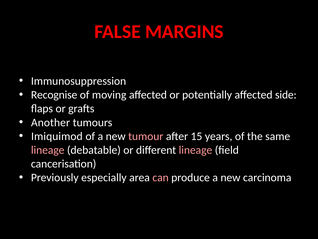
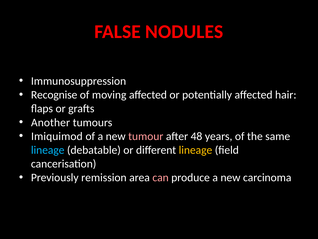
MARGINS: MARGINS -> NODULES (184, 32)
side: side -> hair (286, 95)
15: 15 -> 48 (196, 136)
lineage colour: pink -> light blue (48, 150)
lineage colour: pink -> yellow (195, 150)
especially: especially -> remission (104, 177)
